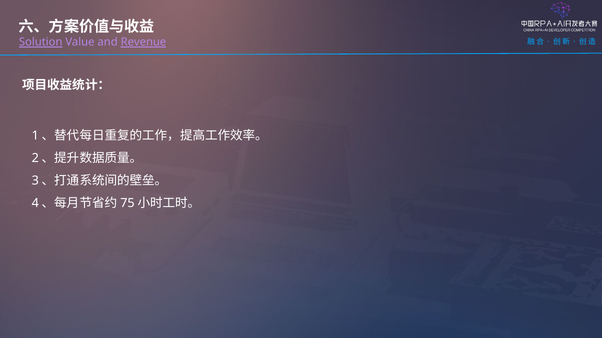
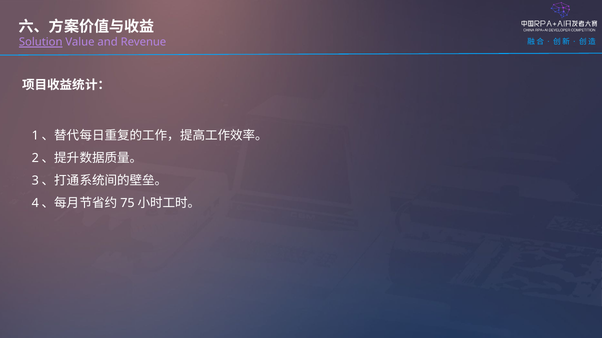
Revenue underline: present -> none (143, 42)
